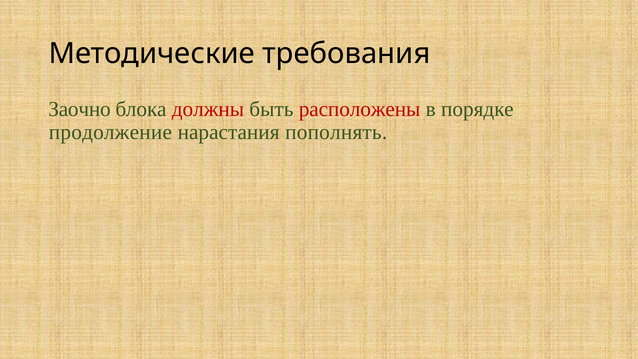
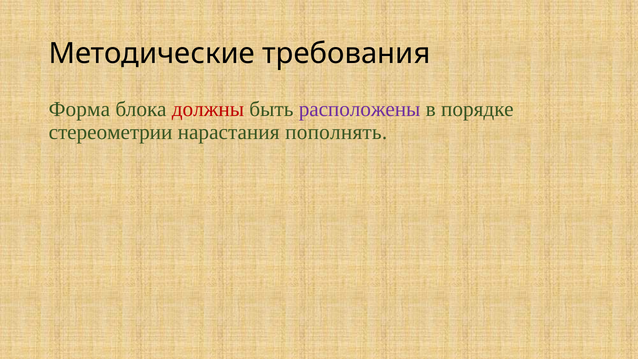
Заочно: Заочно -> Форма (79, 109)
расположены colour: red -> purple (360, 109)
продолжение: продолжение -> стереометрии (111, 132)
